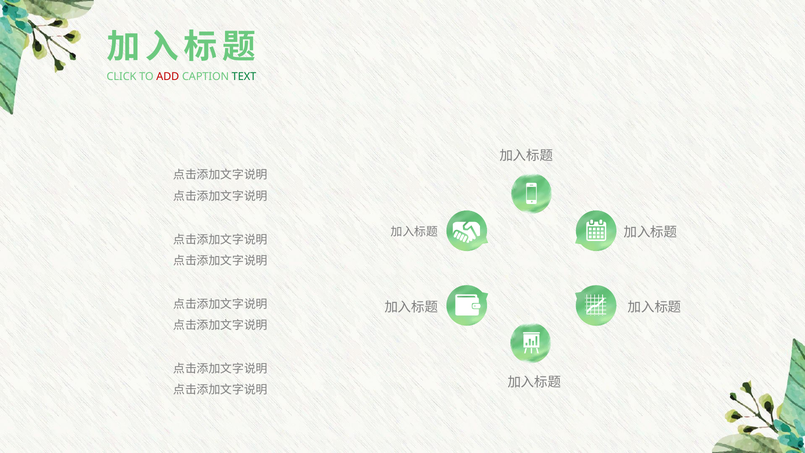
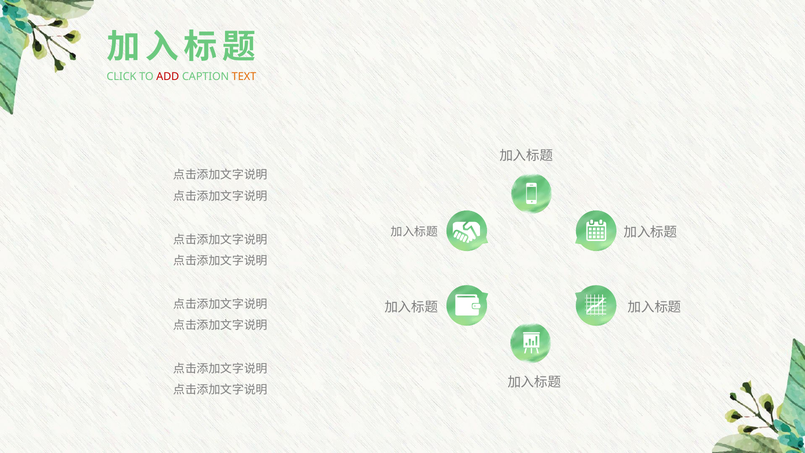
TEXT colour: green -> orange (244, 77)
